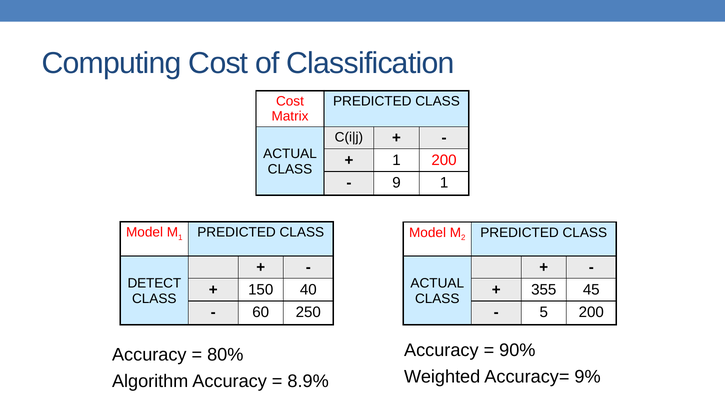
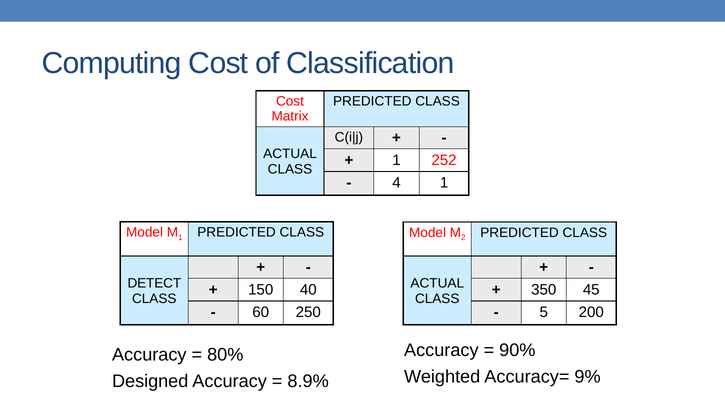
1 200: 200 -> 252 (444, 160)
9: 9 -> 4 (397, 183)
355: 355 -> 350 (544, 290)
Algorithm: Algorithm -> Designed (150, 381)
